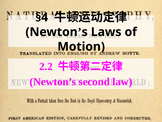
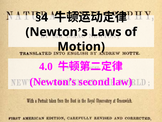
2.2: 2.2 -> 4.0 (46, 66)
